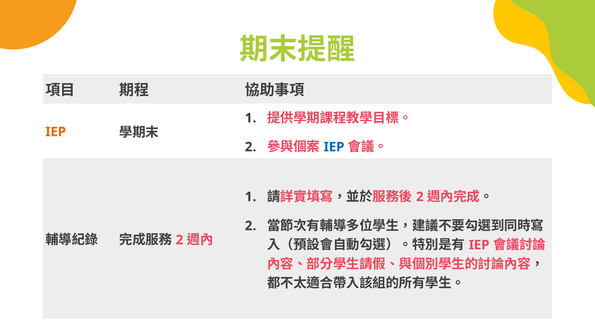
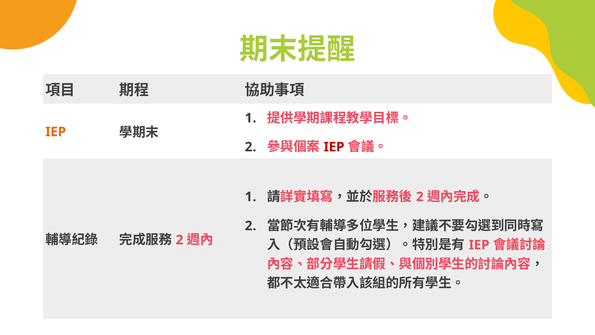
IEP colour: blue -> red (334, 147)
